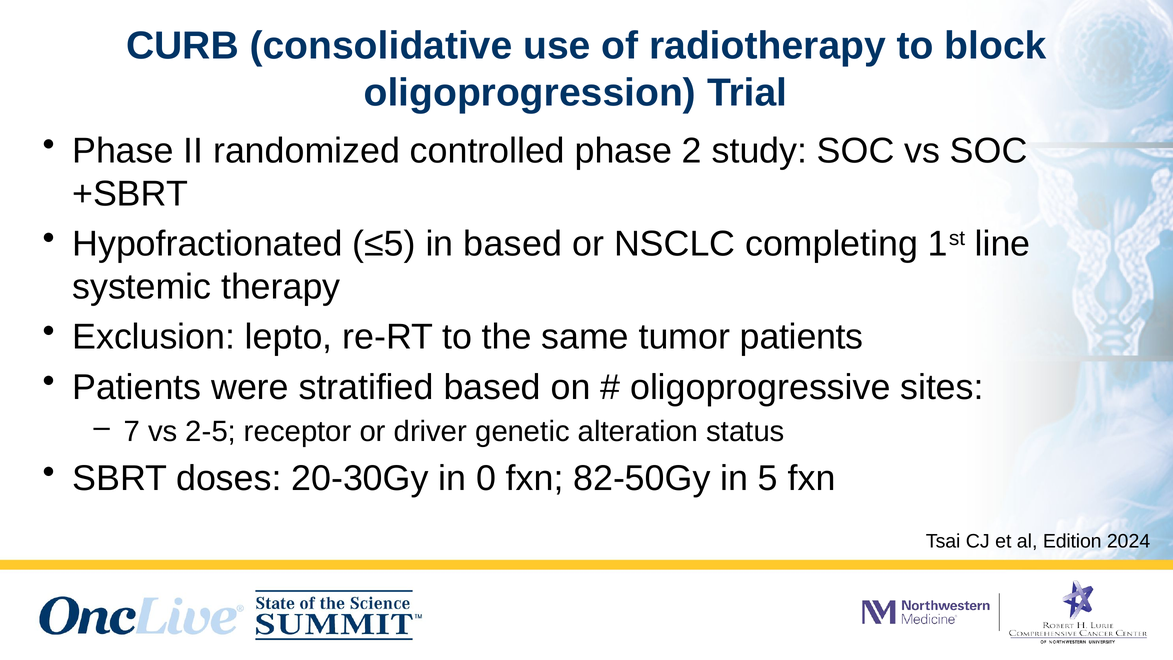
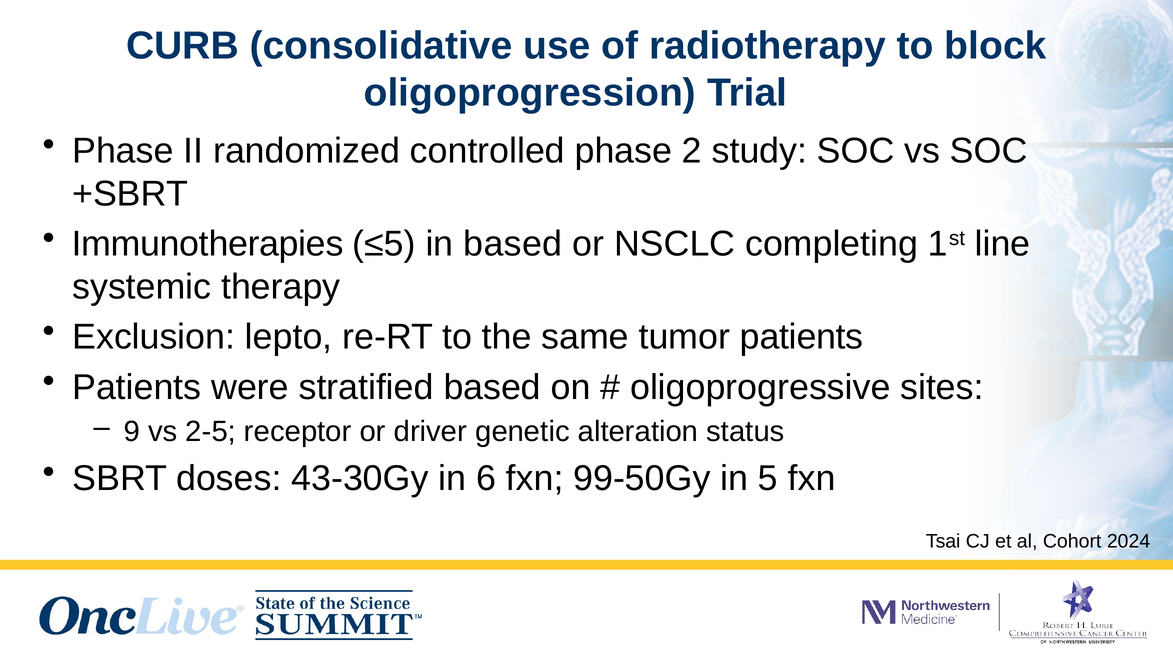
Hypofractionated: Hypofractionated -> Immunotherapies (208, 244)
7: 7 -> 9 (132, 432)
20-30Gy: 20-30Gy -> 43-30Gy (360, 479)
0: 0 -> 6 (486, 479)
82-50Gy: 82-50Gy -> 99-50Gy (642, 479)
Edition: Edition -> Cohort (1072, 542)
